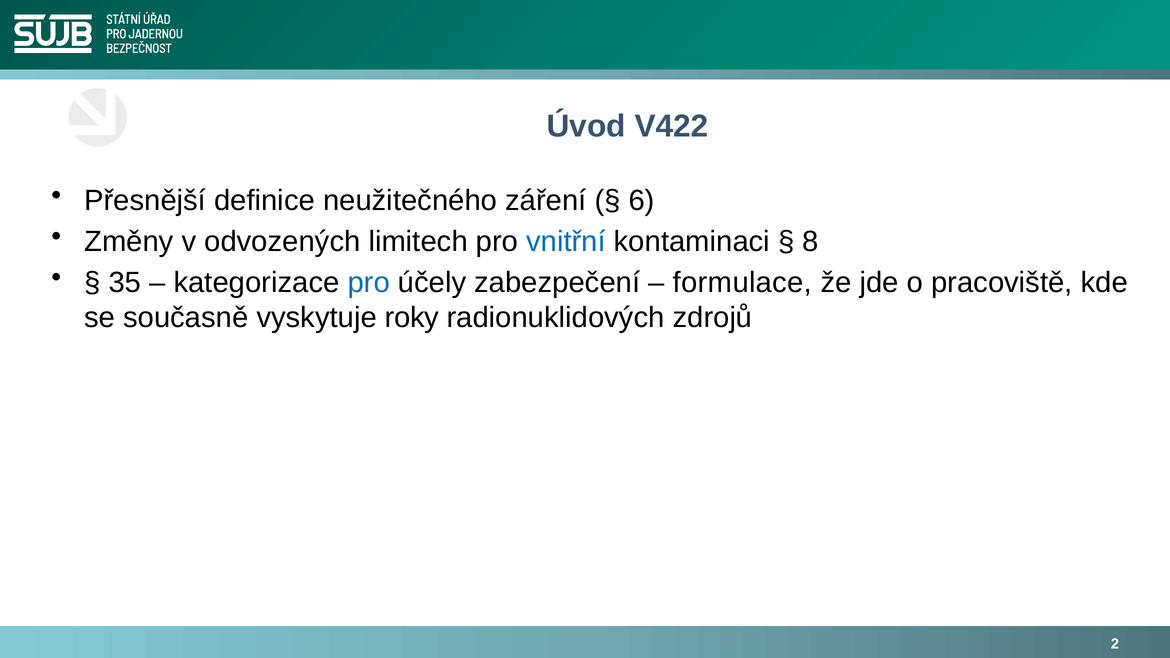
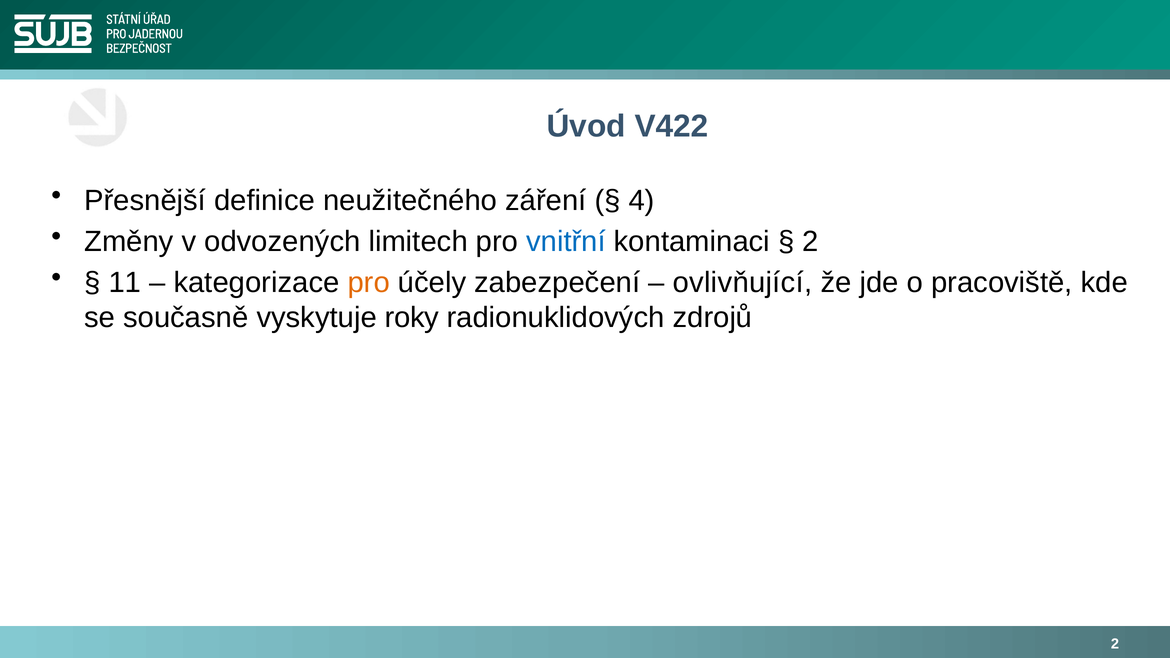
6: 6 -> 4 (642, 201)
8: 8 -> 2 (811, 241)
35: 35 -> 11 (125, 282)
pro colour: blue -> orange (369, 282)
formulace: formulace -> ovlivňující (742, 282)
